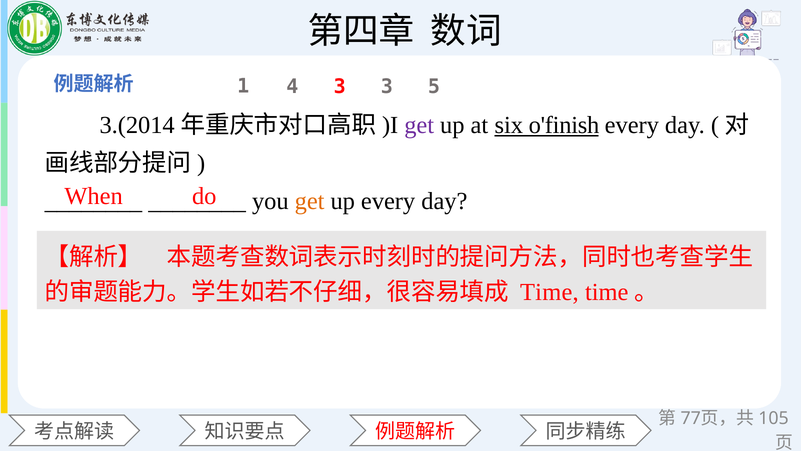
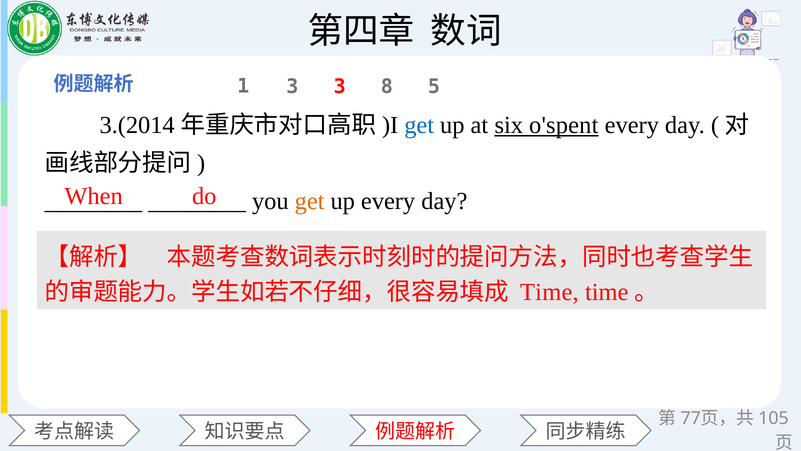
1 4: 4 -> 3 (292, 86)
3 3: 3 -> 8 (387, 87)
get colour: purple -> blue (419, 125)
o'finish: o'finish -> o'spent (564, 125)
